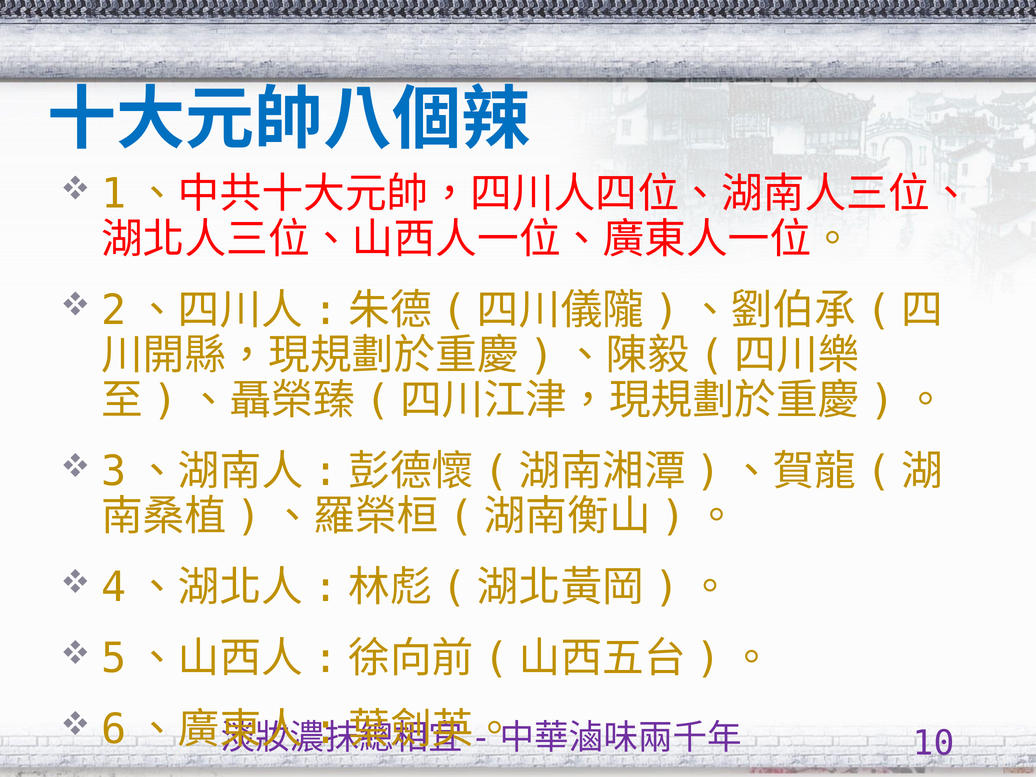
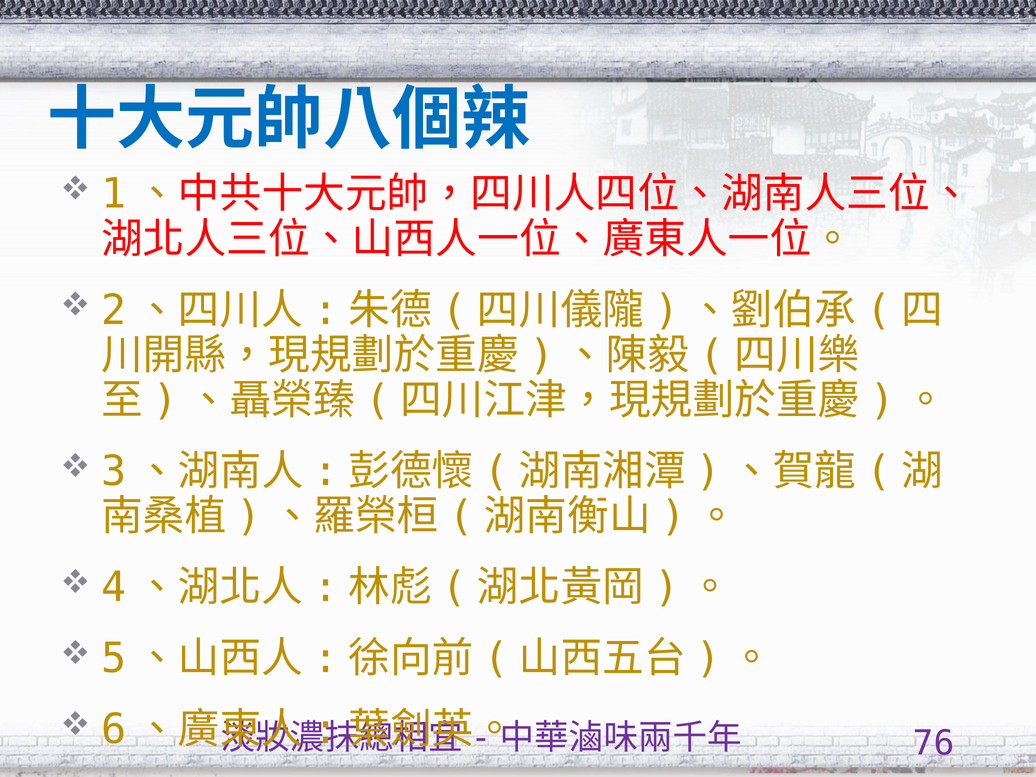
10: 10 -> 76 (934, 743)
